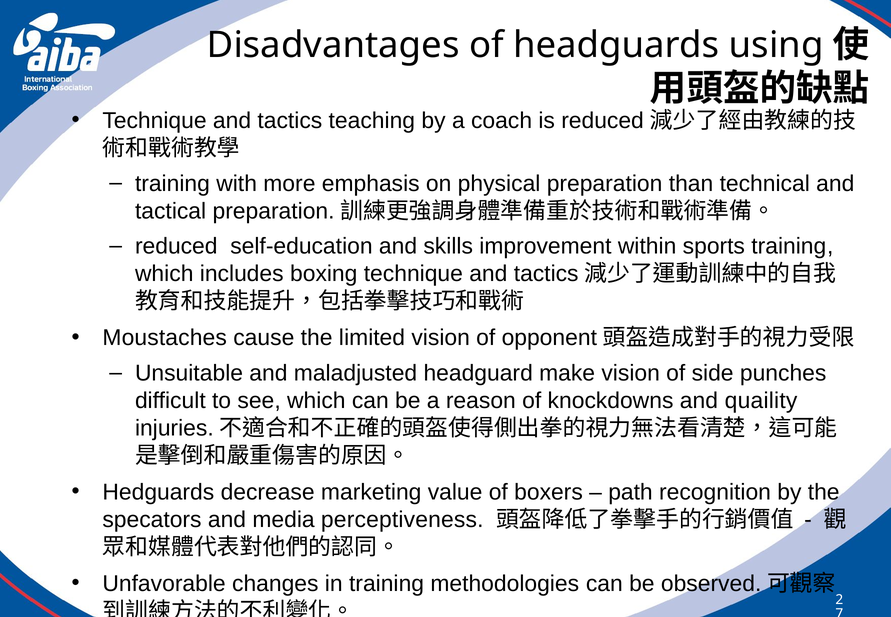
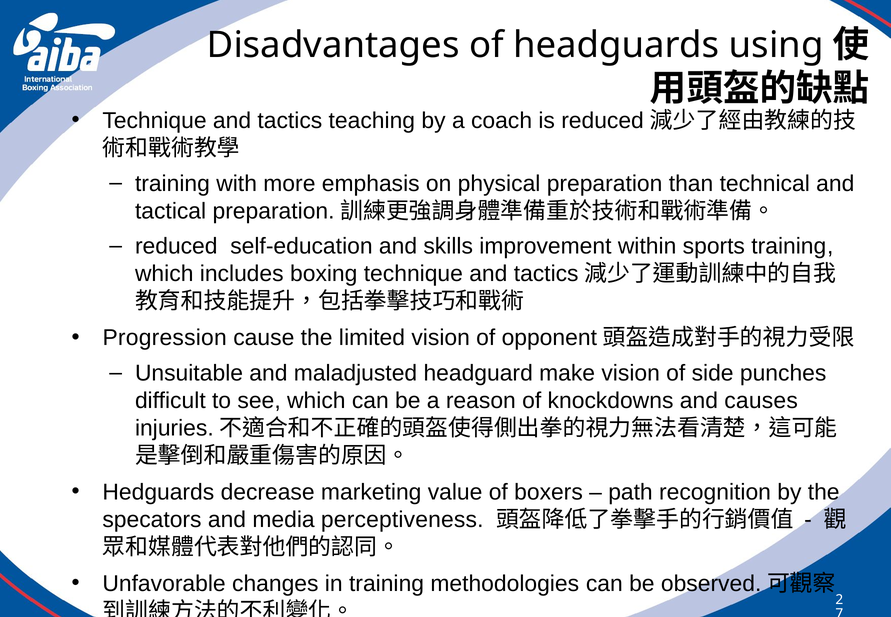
Moustaches: Moustaches -> Progression (165, 338)
quaility: quaility -> causes (761, 401)
